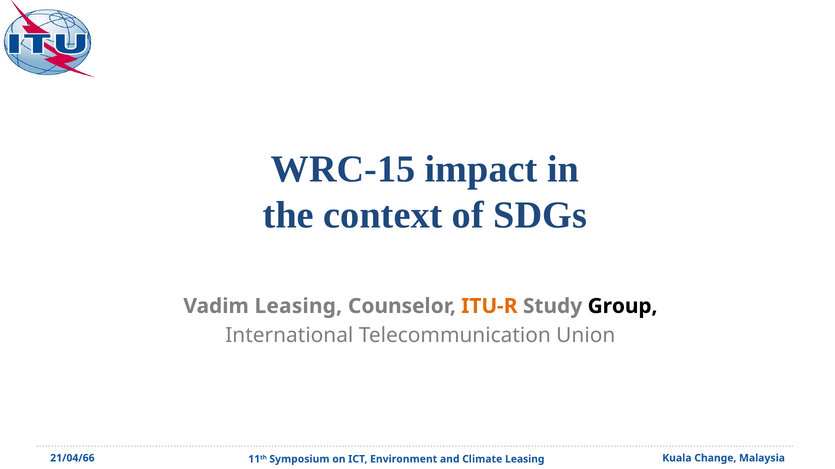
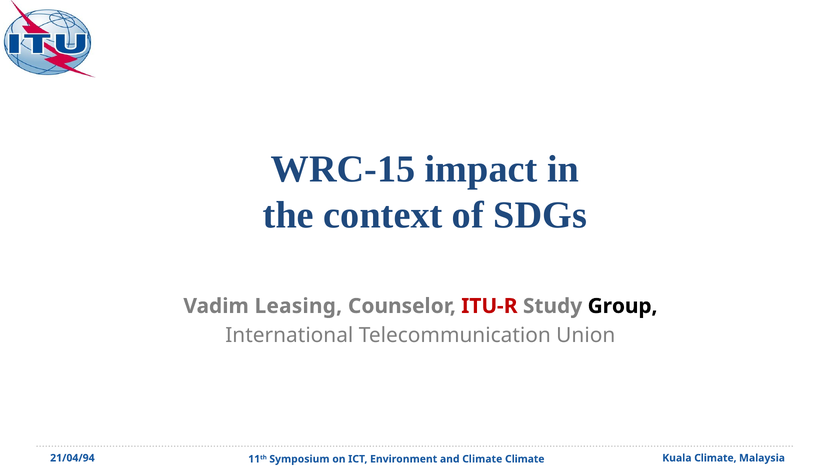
ITU-R colour: orange -> red (489, 307)
21/04/66: 21/04/66 -> 21/04/94 (72, 459)
Climate Leasing: Leasing -> Climate (525, 460)
Kuala Change: Change -> Climate (715, 459)
